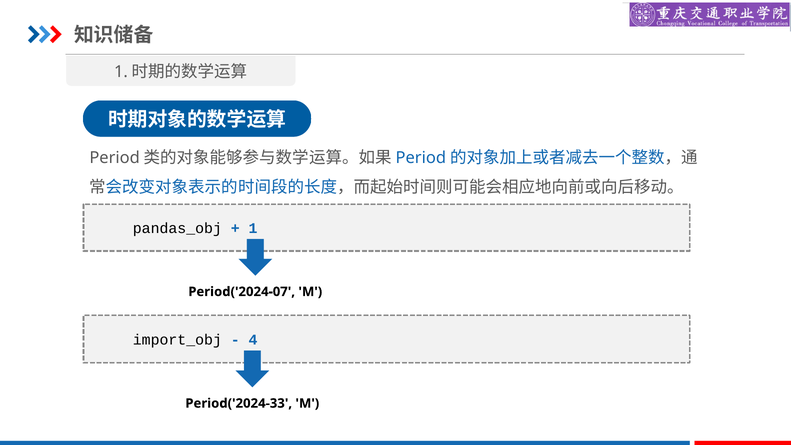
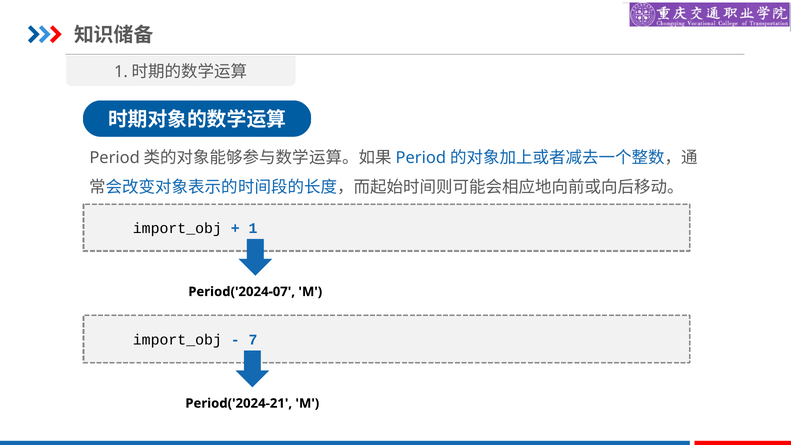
pandas_obj: pandas_obj -> import_obj (177, 229)
4: 4 -> 7 (253, 340)
Period('2024-33: Period('2024-33 -> Period('2024-21 (239, 403)
